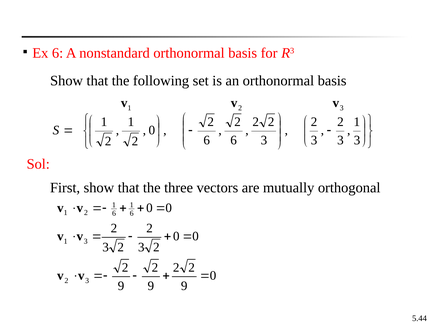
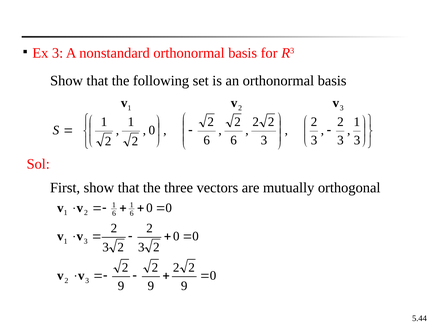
Ex 6: 6 -> 3 (58, 53)
